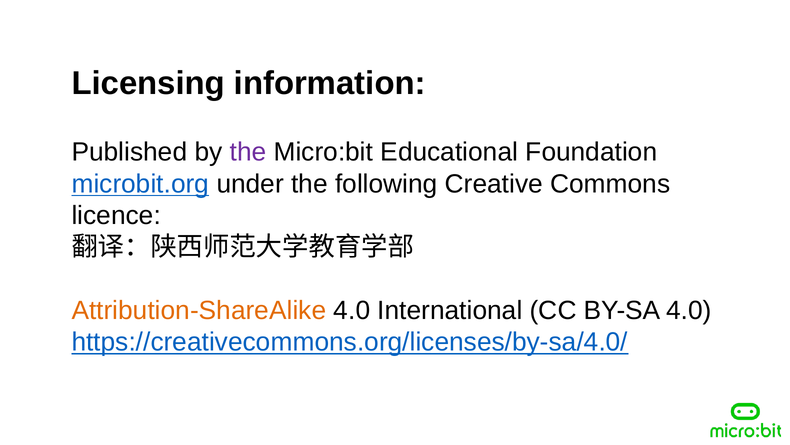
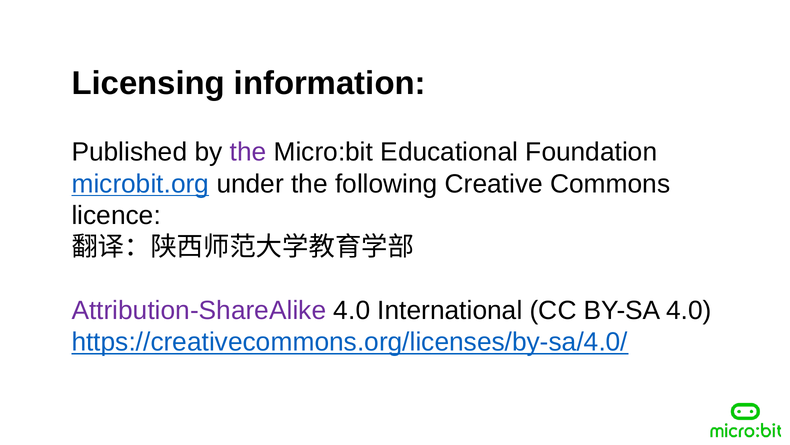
Attribution-ShareAlike colour: orange -> purple (199, 310)
